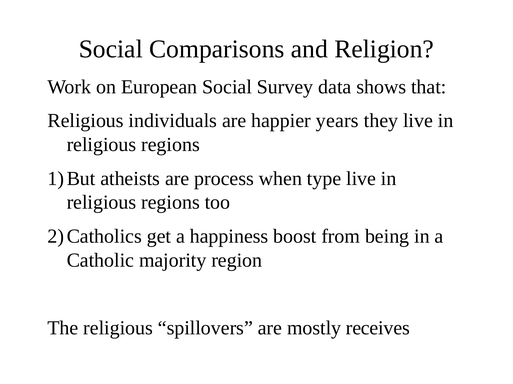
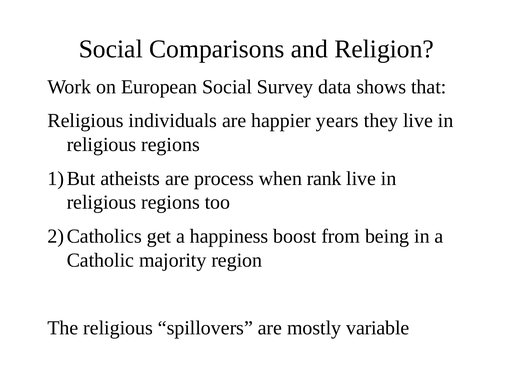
type: type -> rank (324, 179)
receives: receives -> variable (378, 329)
